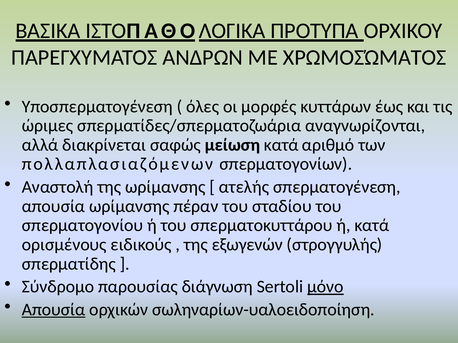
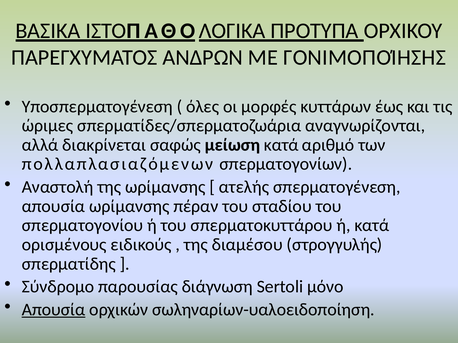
ΧΡΩΜΟΣΏΜΑΤΟΣ: ΧΡΩΜΟΣΏΜΑΤΟΣ -> ΓΟΝΙΜΟΠΟΊΗΣΗΣ (365, 58)
εξωγενών: εξωγενών -> διαμέσου (247, 245)
μόνο underline: present -> none (325, 287)
